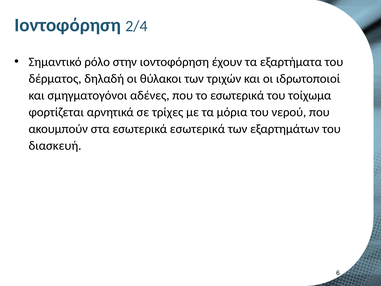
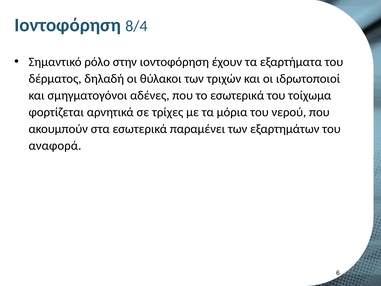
2/4: 2/4 -> 8/4 (136, 26)
εσωτερικά εσωτερικά: εσωτερικά -> παραμένει (197, 129)
διασκευή: διασκευή -> αναφορά (55, 146)
